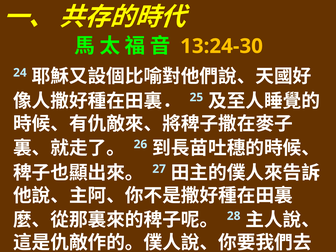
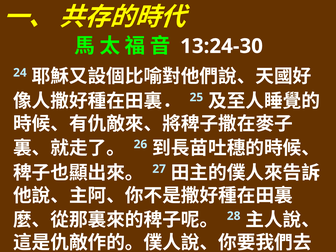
13:24-30 colour: yellow -> white (222, 46)
